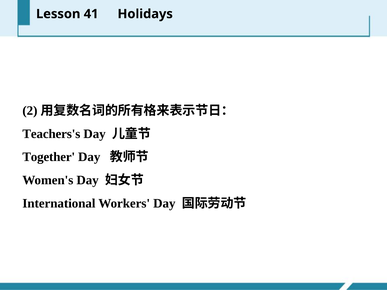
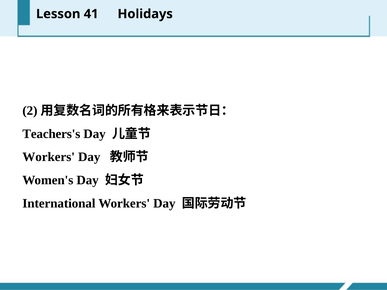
Together: Together -> Workers (49, 157)
